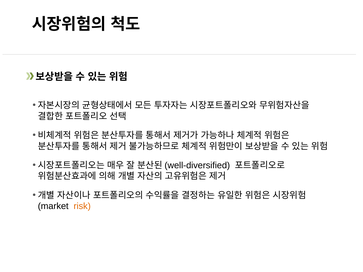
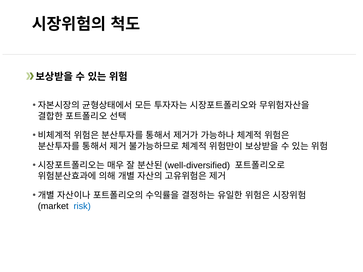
risk colour: orange -> blue (82, 206)
